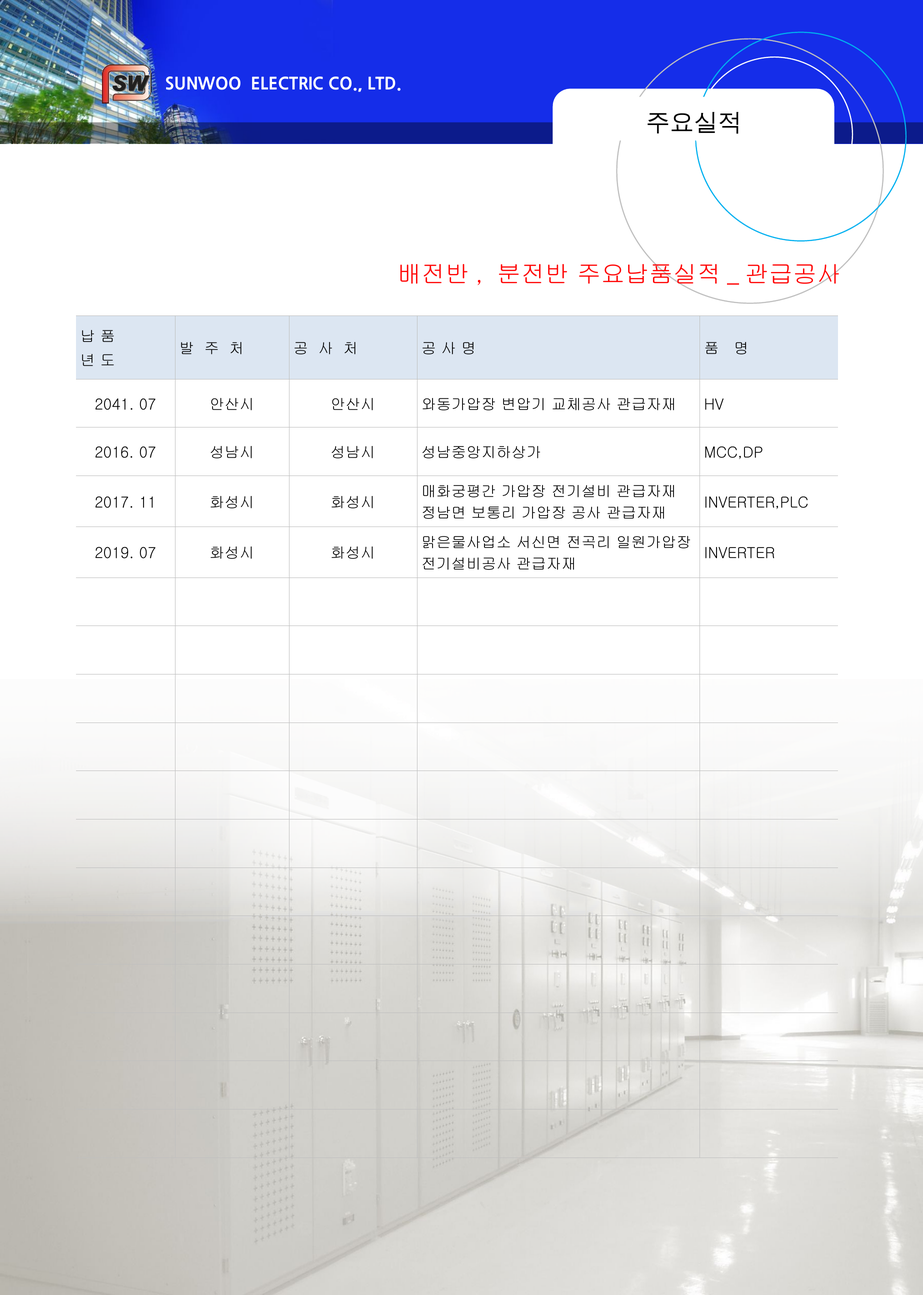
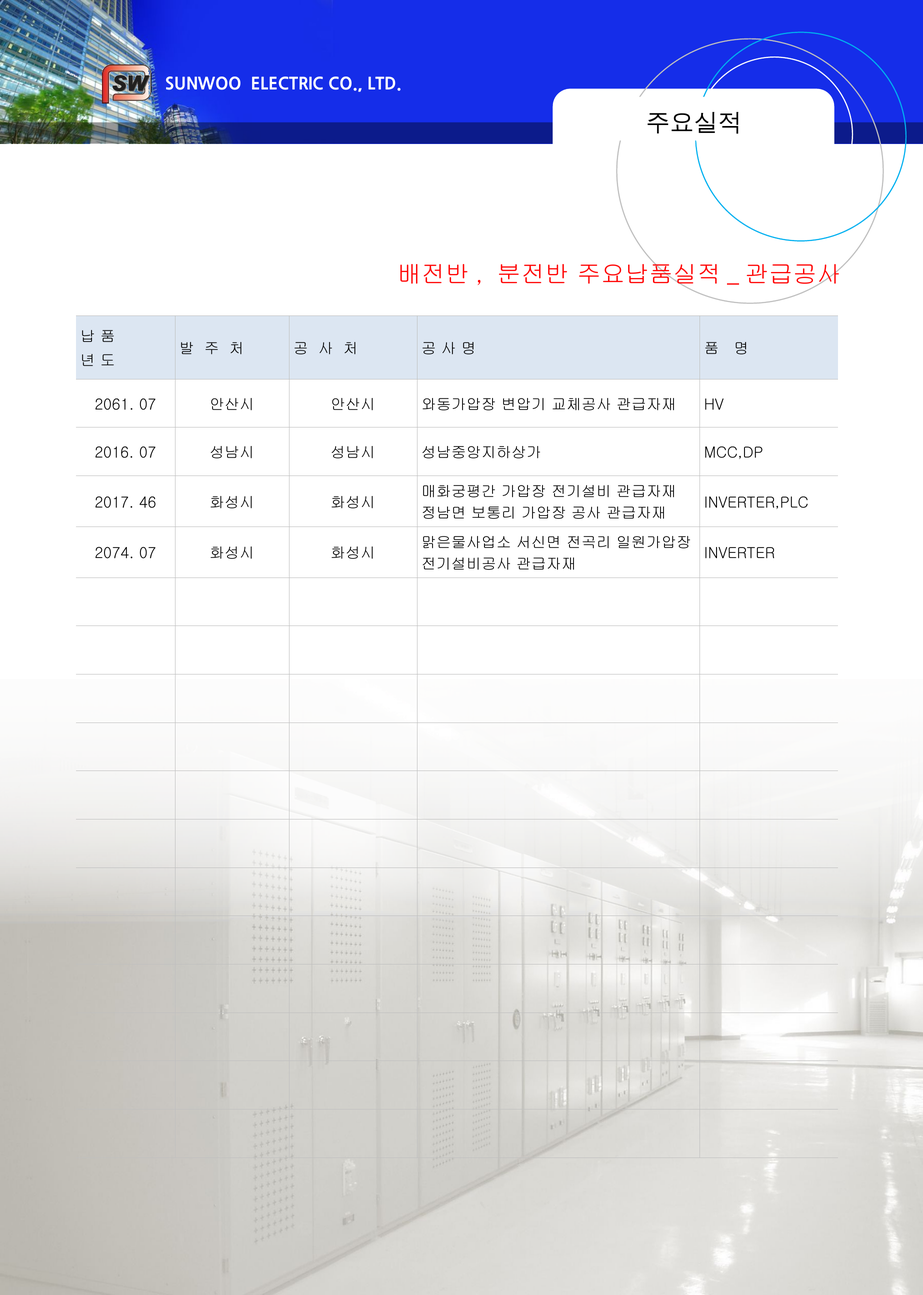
2041: 2041 -> 2061 (114, 405)
11: 11 -> 46 (148, 503)
2019: 2019 -> 2074 (114, 553)
